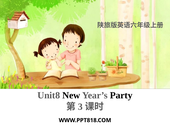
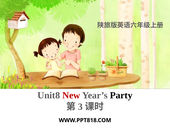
New colour: black -> red (71, 95)
